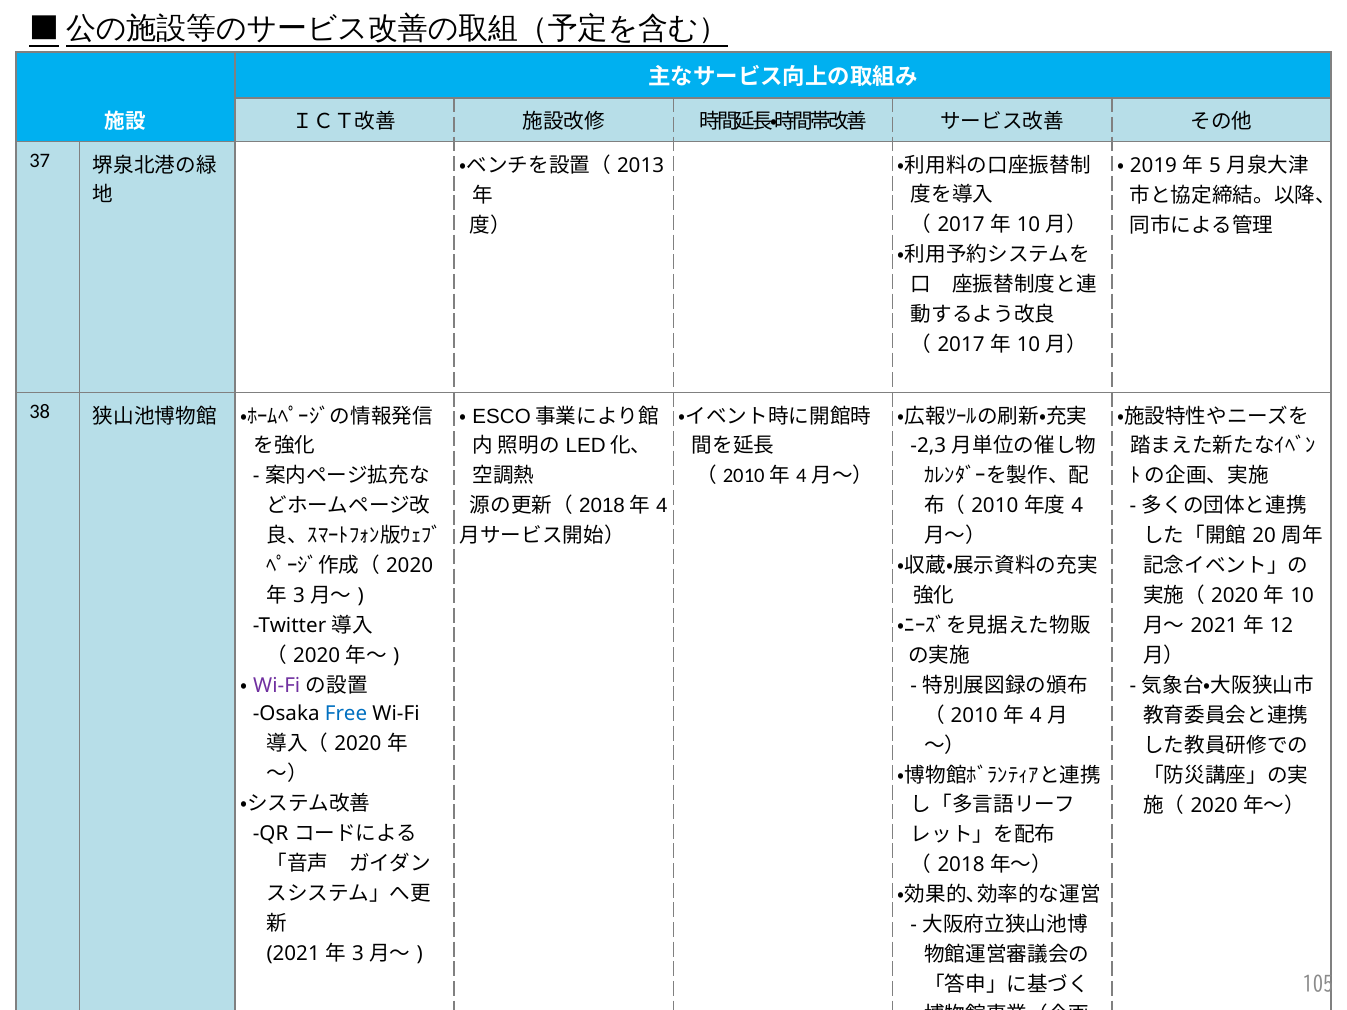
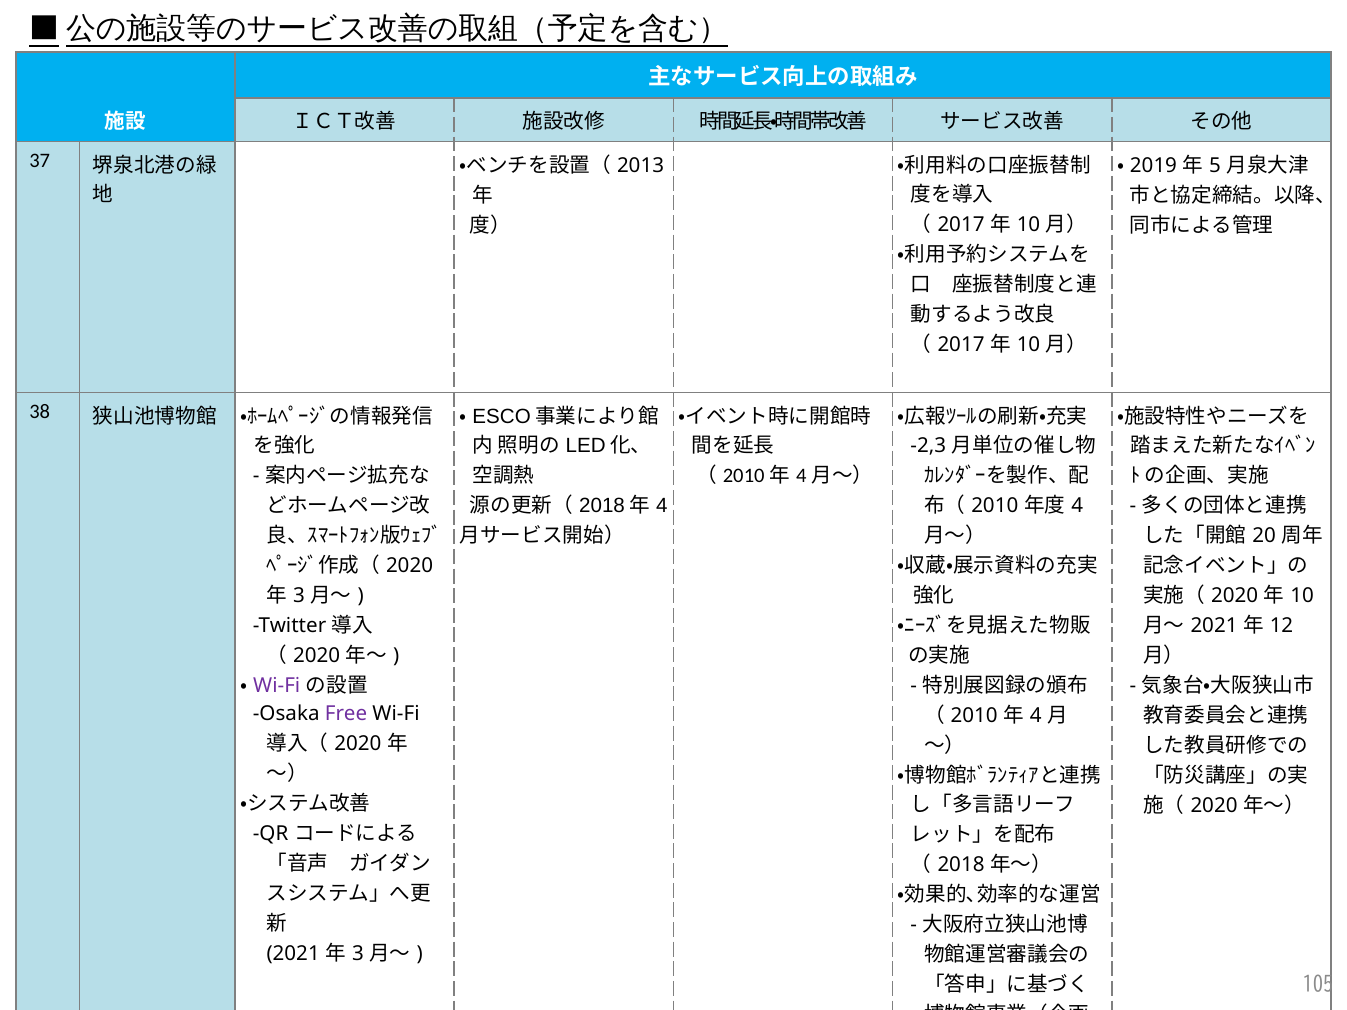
Free colour: blue -> purple (346, 714)
